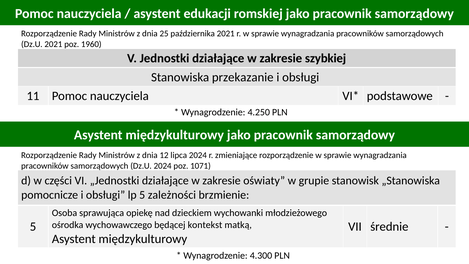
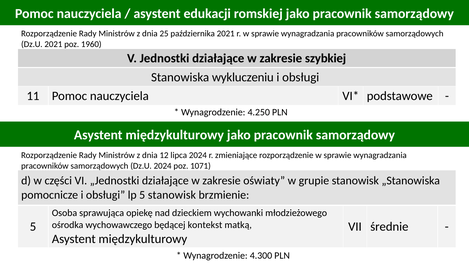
przekazanie: przekazanie -> wykluczeniu (243, 77)
5 zależności: zależności -> stanowisk (172, 195)
